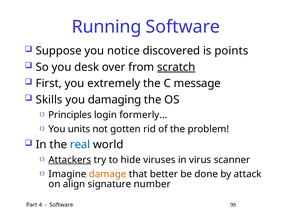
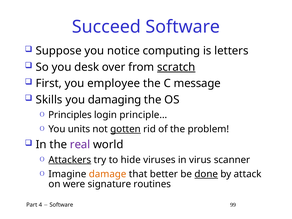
Running: Running -> Succeed (106, 27)
discovered: discovered -> computing (171, 51)
points: points -> letters (231, 51)
extremely: extremely -> employee (114, 83)
formerly…: formerly… -> principle… (143, 115)
gotten underline: none -> present (126, 129)
real colour: blue -> purple (80, 145)
done underline: none -> present (206, 174)
align: align -> were (74, 184)
number: number -> routines (152, 184)
